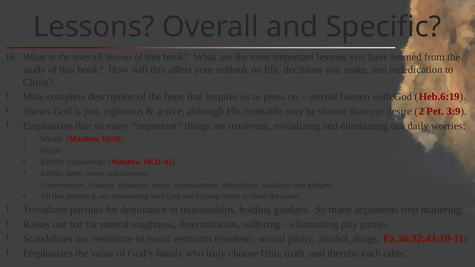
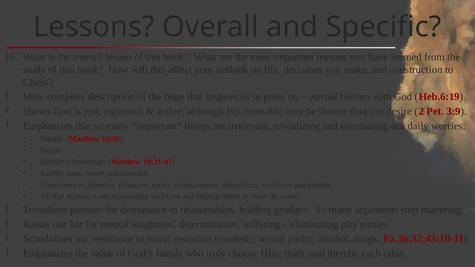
rededication: rededication -> construction (416, 70)
